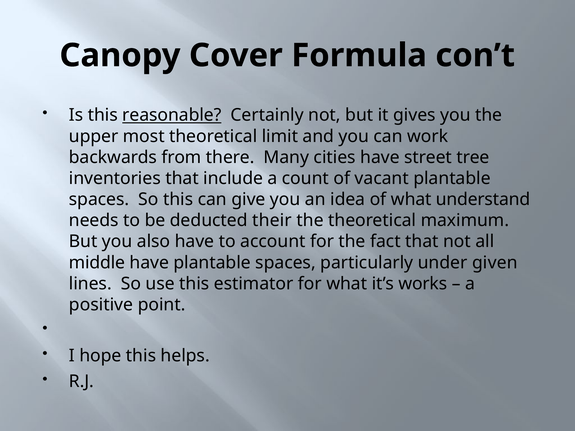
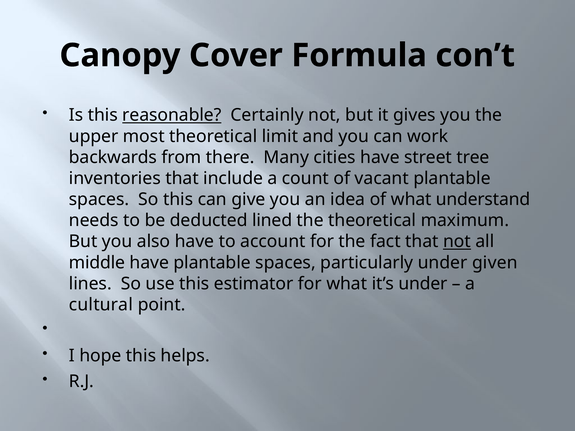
their: their -> lined (272, 221)
not underline: none -> present (457, 242)
it’s works: works -> under (423, 284)
positive: positive -> cultural (101, 305)
